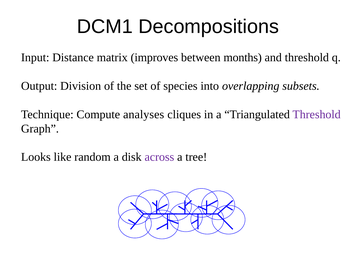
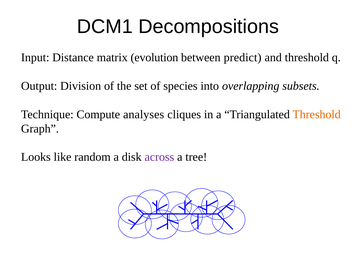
improves: improves -> evolution (154, 57)
months: months -> predict (243, 57)
Threshold colour: purple -> orange (317, 114)
